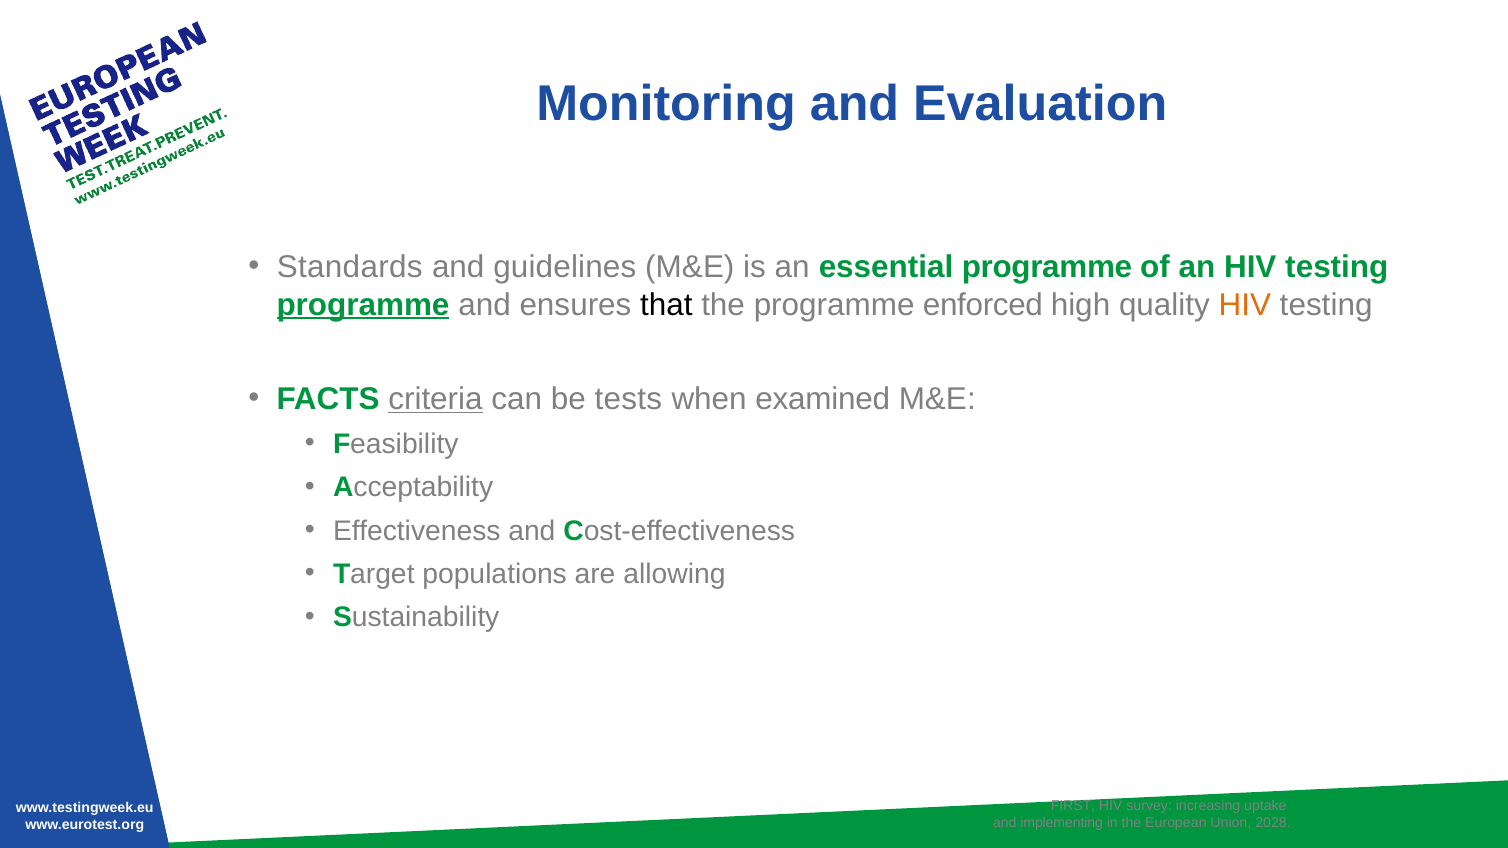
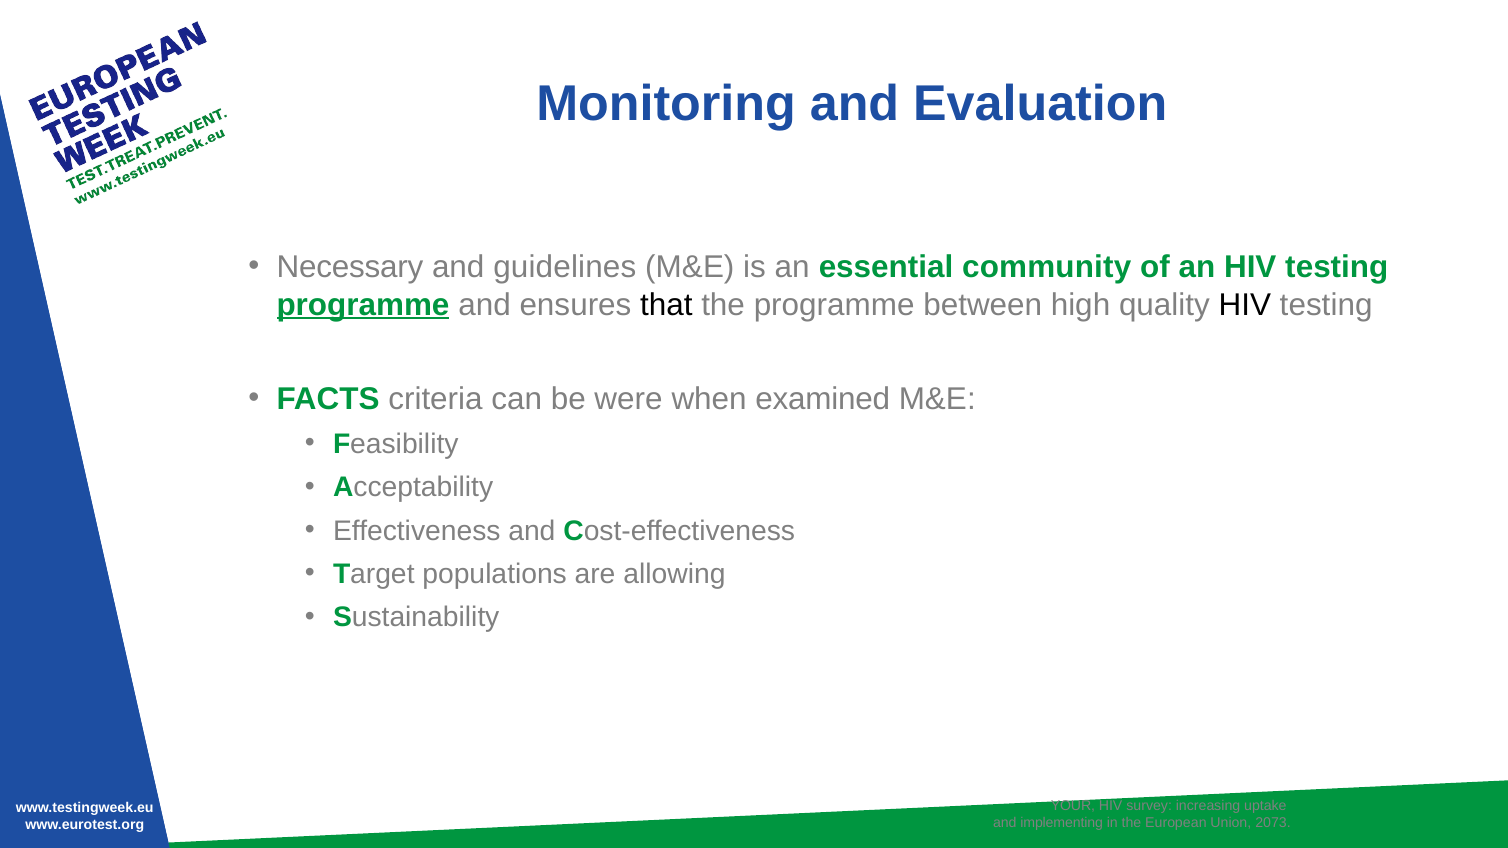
Standards: Standards -> Necessary (350, 267)
essential programme: programme -> community (1047, 267)
enforced: enforced -> between (983, 305)
HIV colour: orange -> black (1245, 305)
criteria underline: present -> none (435, 399)
tests: tests -> were (629, 399)
FIRST: FIRST -> YOUR (1073, 806)
2028: 2028 -> 2073 (1273, 823)
